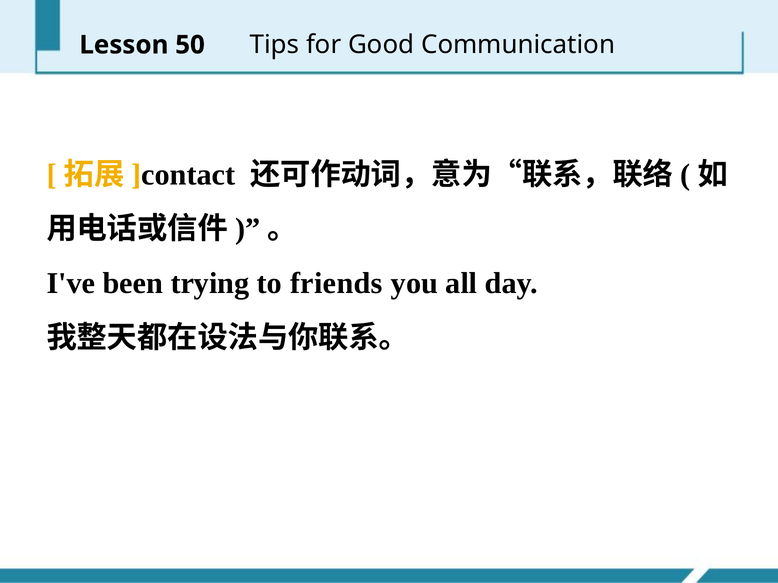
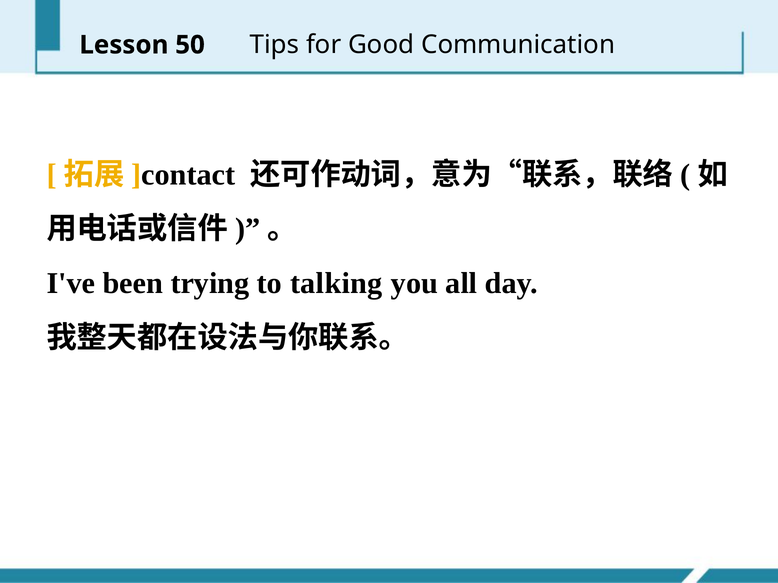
friends: friends -> talking (336, 284)
